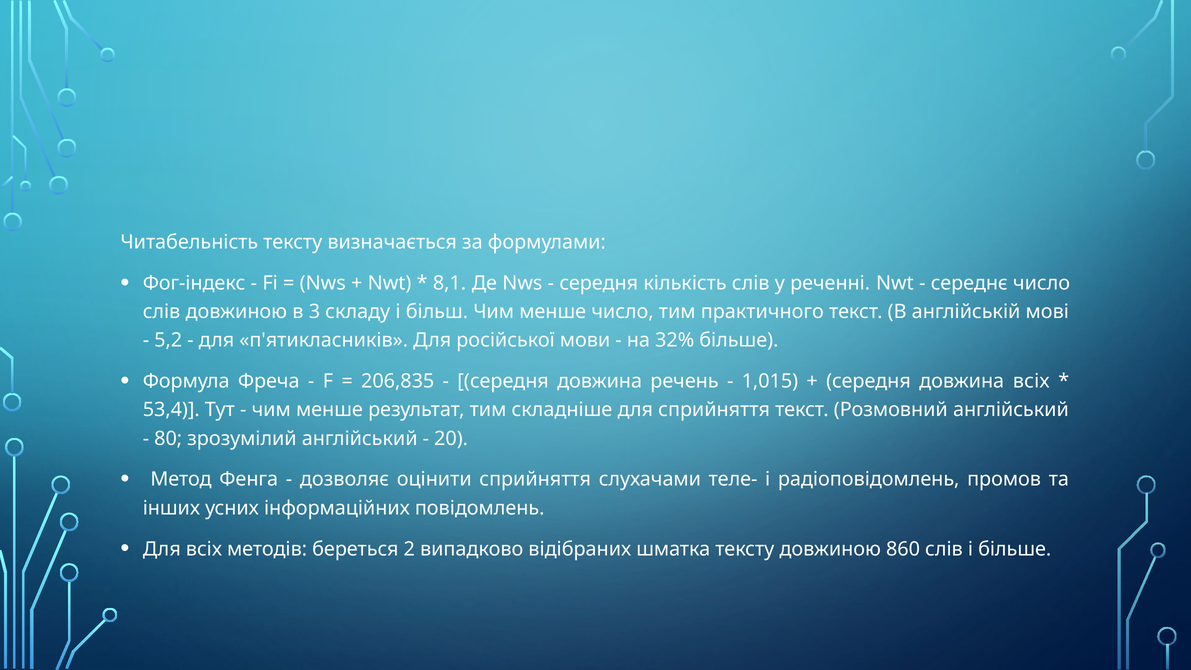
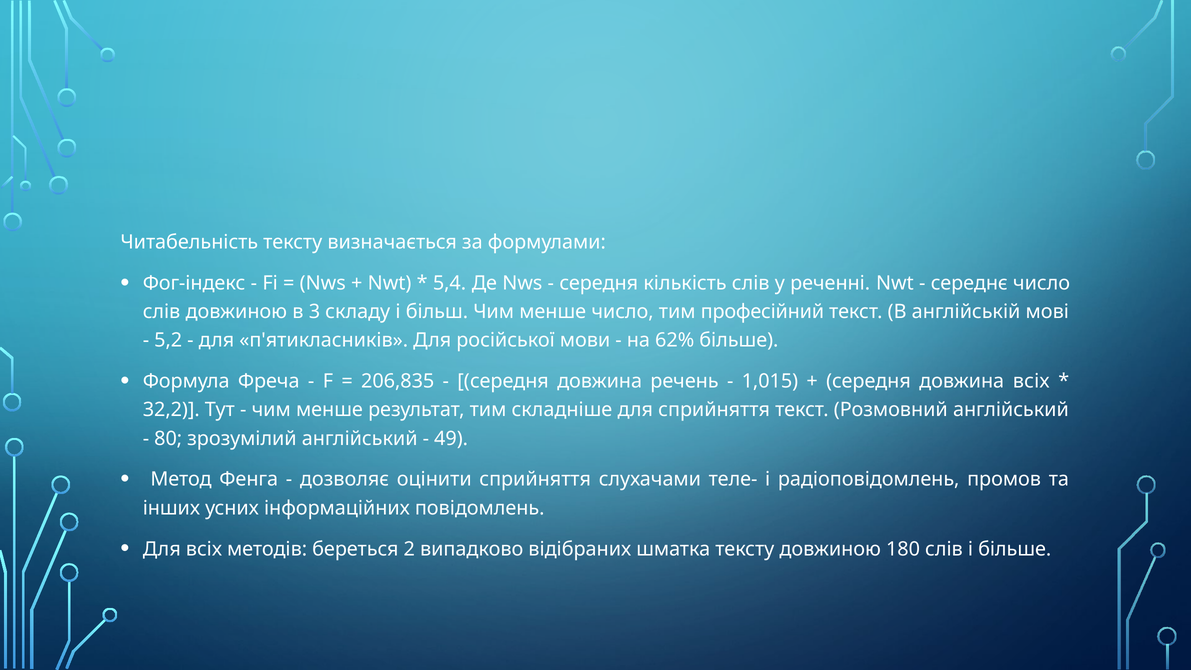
8,1: 8,1 -> 5,4 (450, 283)
практичного: практичного -> професійний (762, 312)
32%: 32% -> 62% (675, 340)
53,4: 53,4 -> 32,2 (171, 410)
20: 20 -> 49 (451, 438)
860: 860 -> 180 (903, 549)
